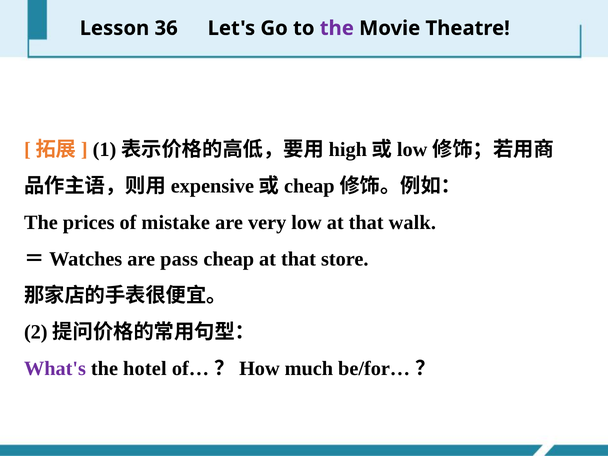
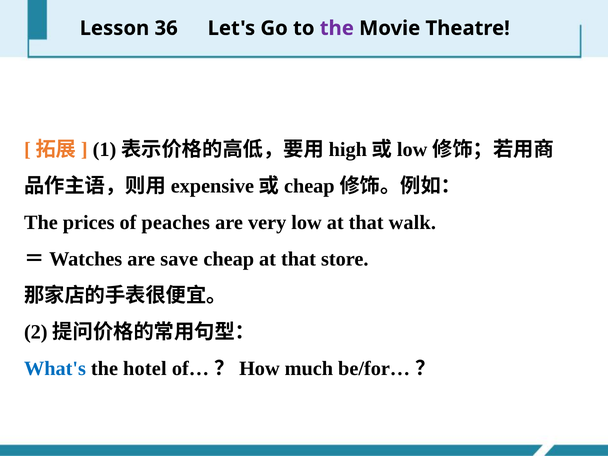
mistake: mistake -> peaches (176, 223)
pass: pass -> save (179, 259)
What's colour: purple -> blue (55, 369)
